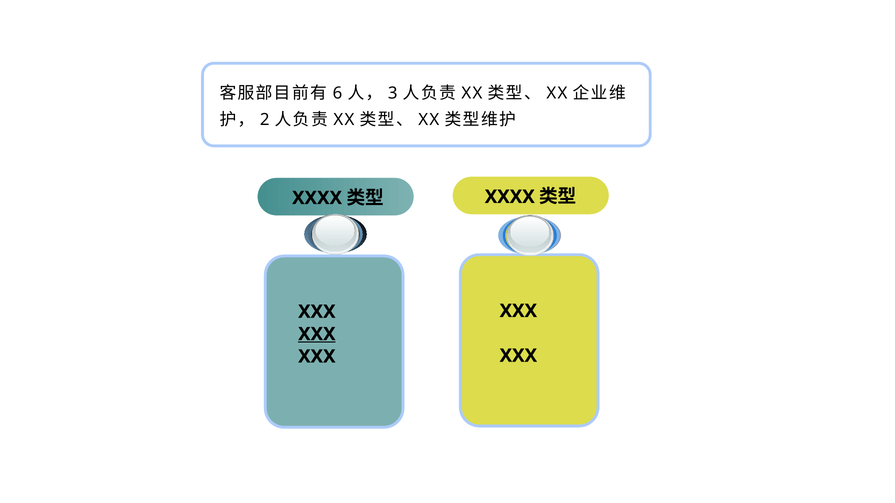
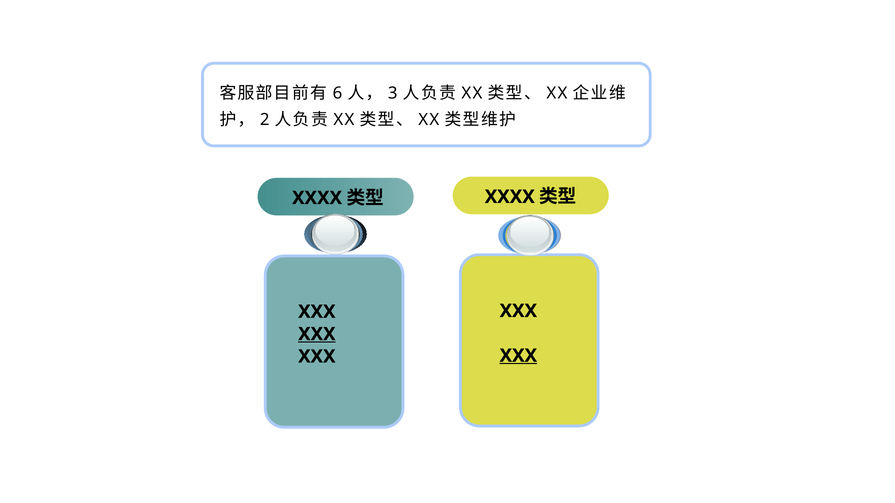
XXX underline: none -> present (518, 356)
